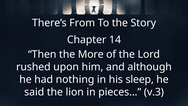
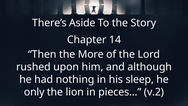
From: From -> Aside (82, 23)
said: said -> only (34, 92)
v.3: v.3 -> v.2 (154, 92)
